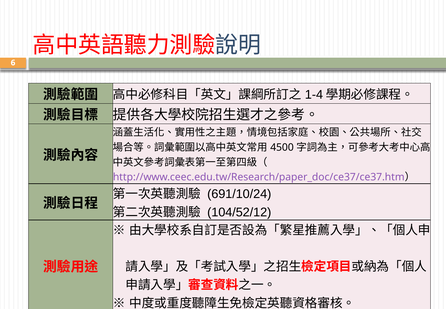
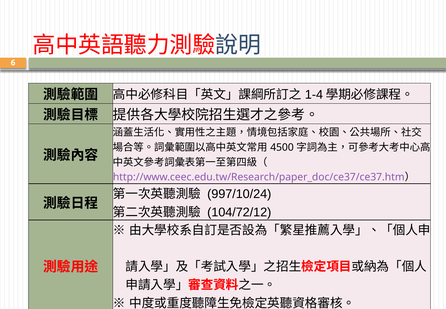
691/10/24: 691/10/24 -> 997/10/24 (239, 194)
104/52/12: 104/52/12 -> 104/72/12 (239, 212)
